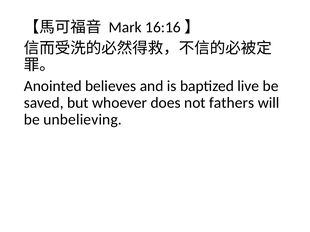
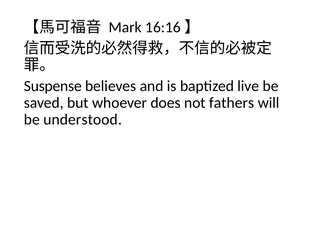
Anointed: Anointed -> Suspense (53, 86)
unbelieving: unbelieving -> understood (83, 120)
